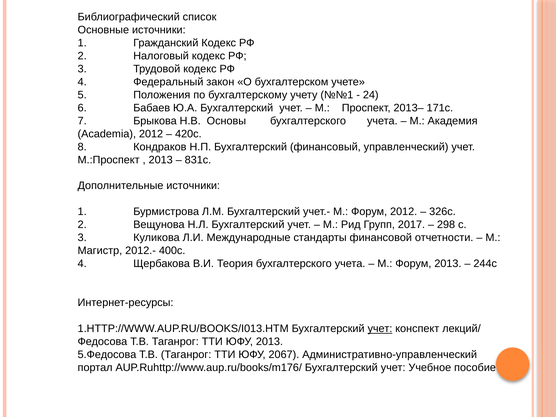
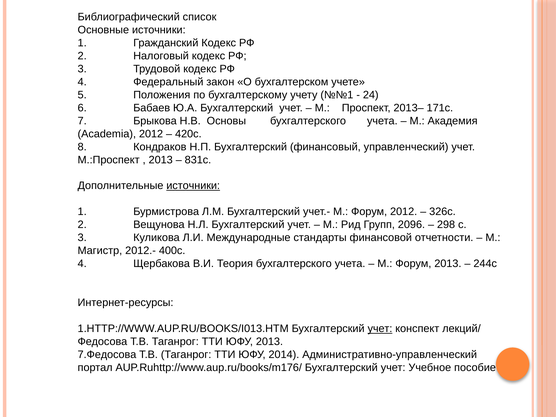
источники underline: none -> present (193, 186)
2017: 2017 -> 2096 (411, 225)
5.Федосова: 5.Федосова -> 7.Федосова (107, 355)
2067: 2067 -> 2014 (284, 355)
